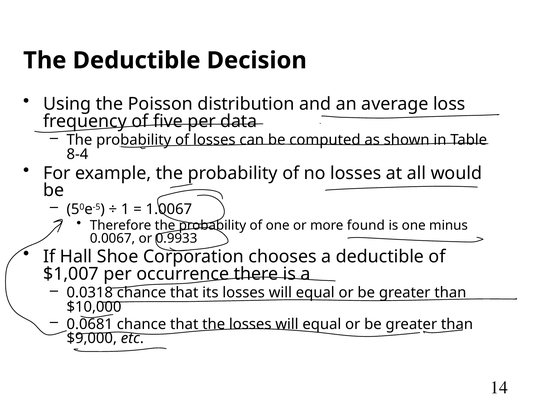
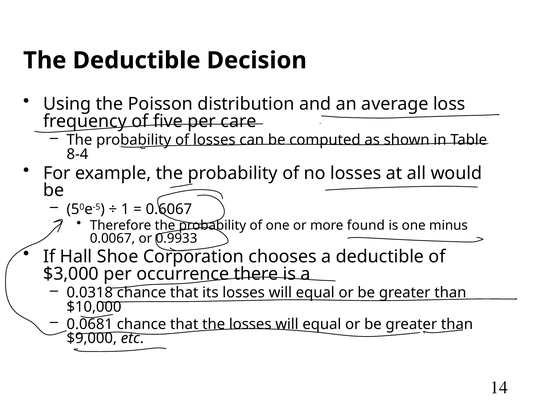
data: data -> care (239, 121)
1.0067: 1.0067 -> 0.6067 (169, 209)
$1,007: $1,007 -> $3,000 (71, 273)
